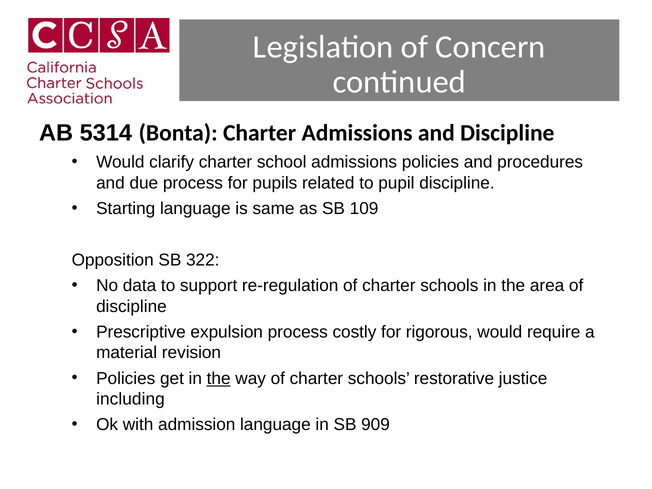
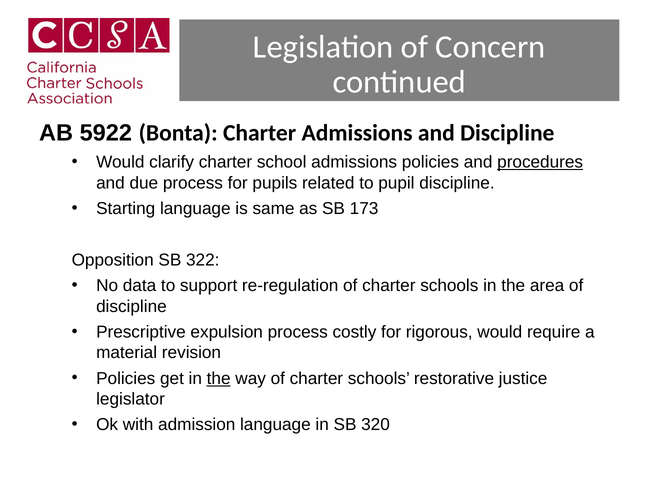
5314: 5314 -> 5922 (106, 133)
procedures underline: none -> present (540, 162)
109: 109 -> 173 (364, 209)
including: including -> legislator (131, 399)
909: 909 -> 320 (376, 425)
